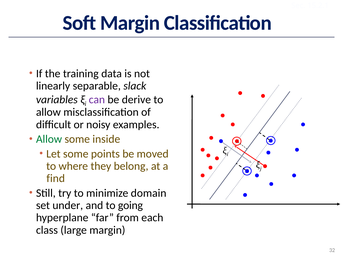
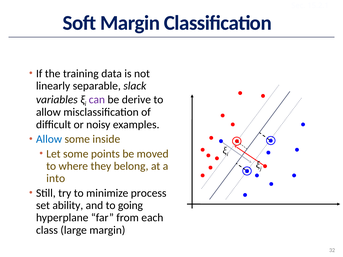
Allow colour: green -> blue (49, 139)
find: find -> into (56, 179)
domain: domain -> process (149, 193)
under: under -> ability (68, 206)
